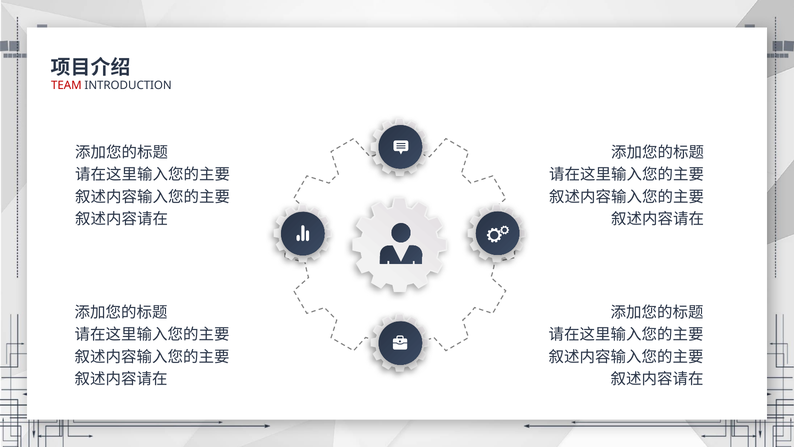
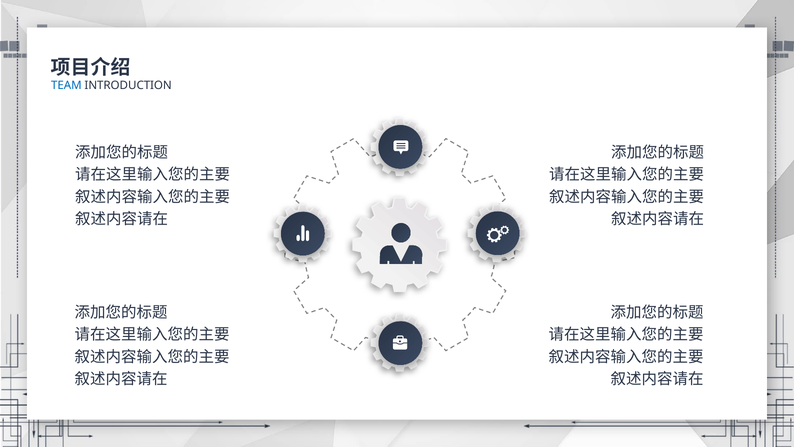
TEAM colour: red -> blue (66, 85)
